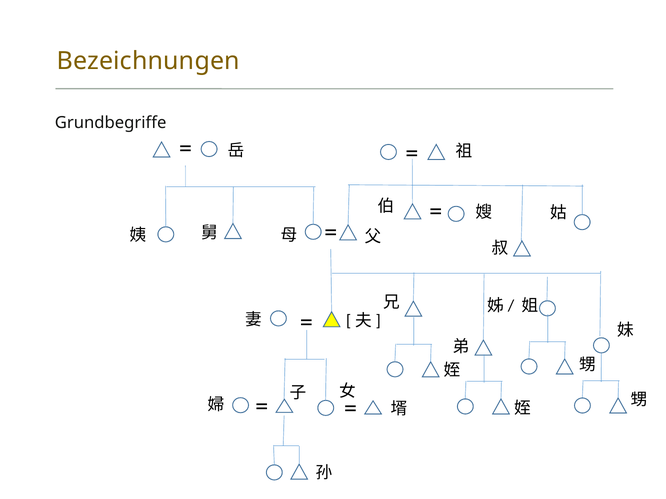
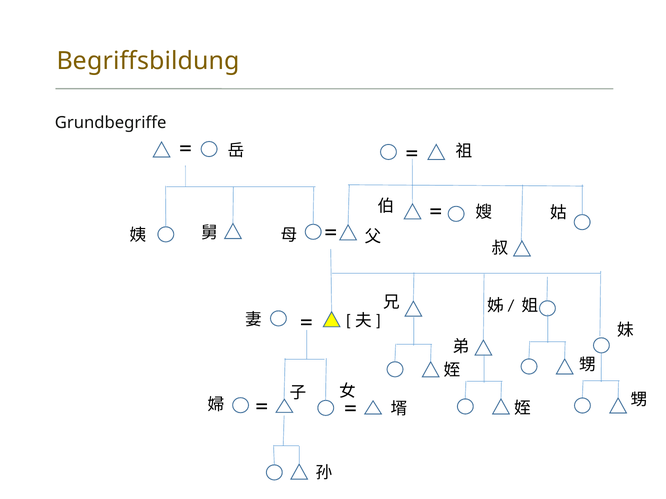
Bezeichnungen: Bezeichnungen -> Begriffsbildung (148, 61)
